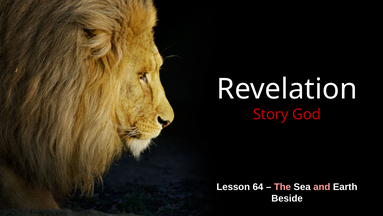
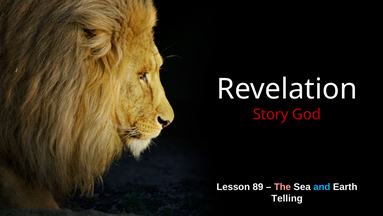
64: 64 -> 89 (258, 186)
and colour: pink -> light blue (322, 186)
Beside: Beside -> Telling (287, 198)
